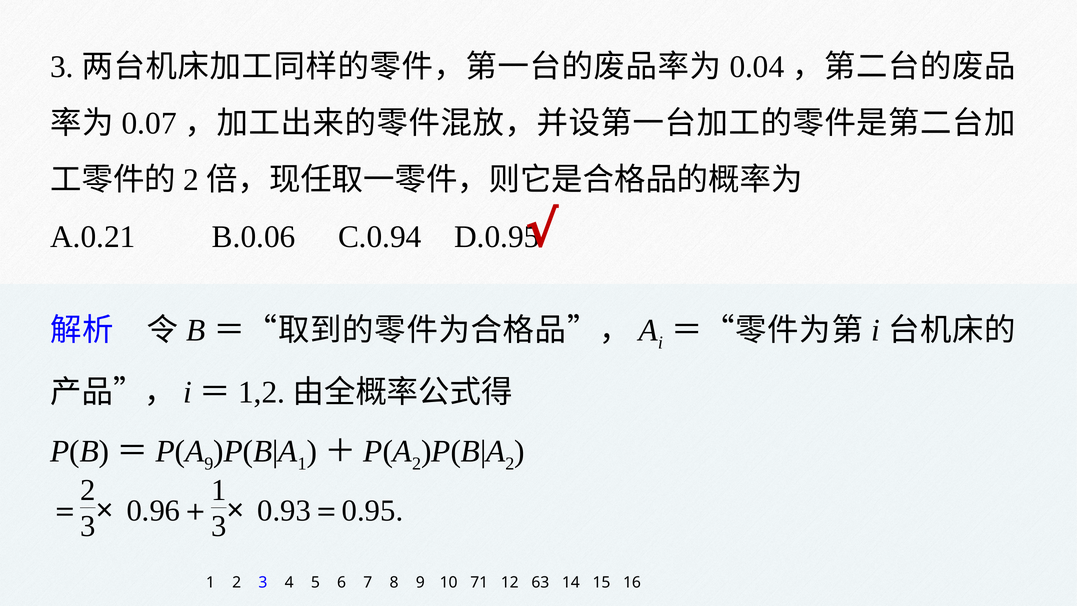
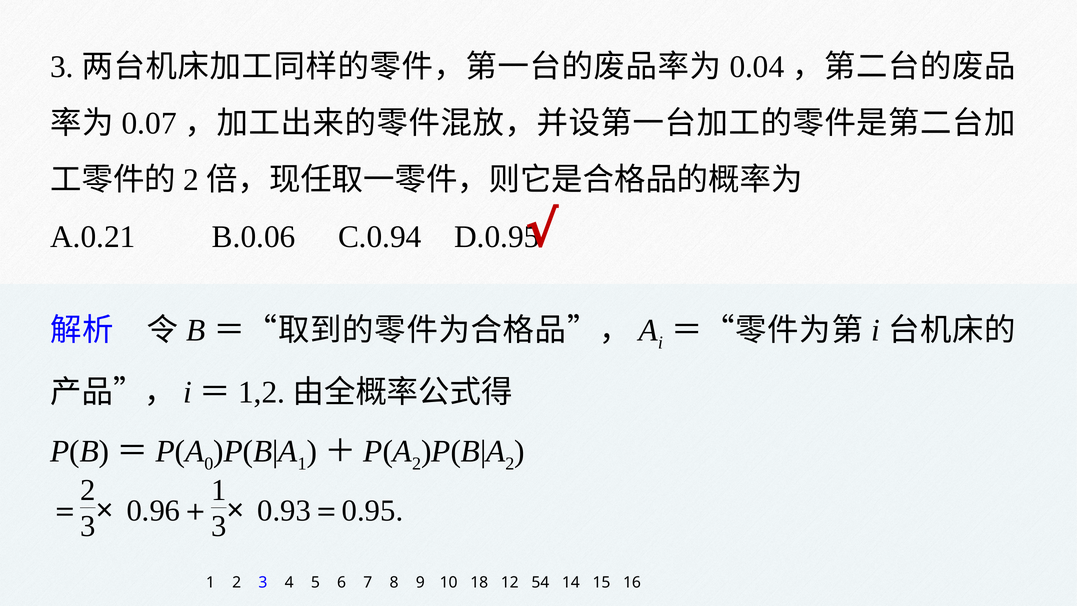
9: 9 -> 0 (209, 463)
71: 71 -> 18 (479, 582)
63: 63 -> 54 (540, 582)
